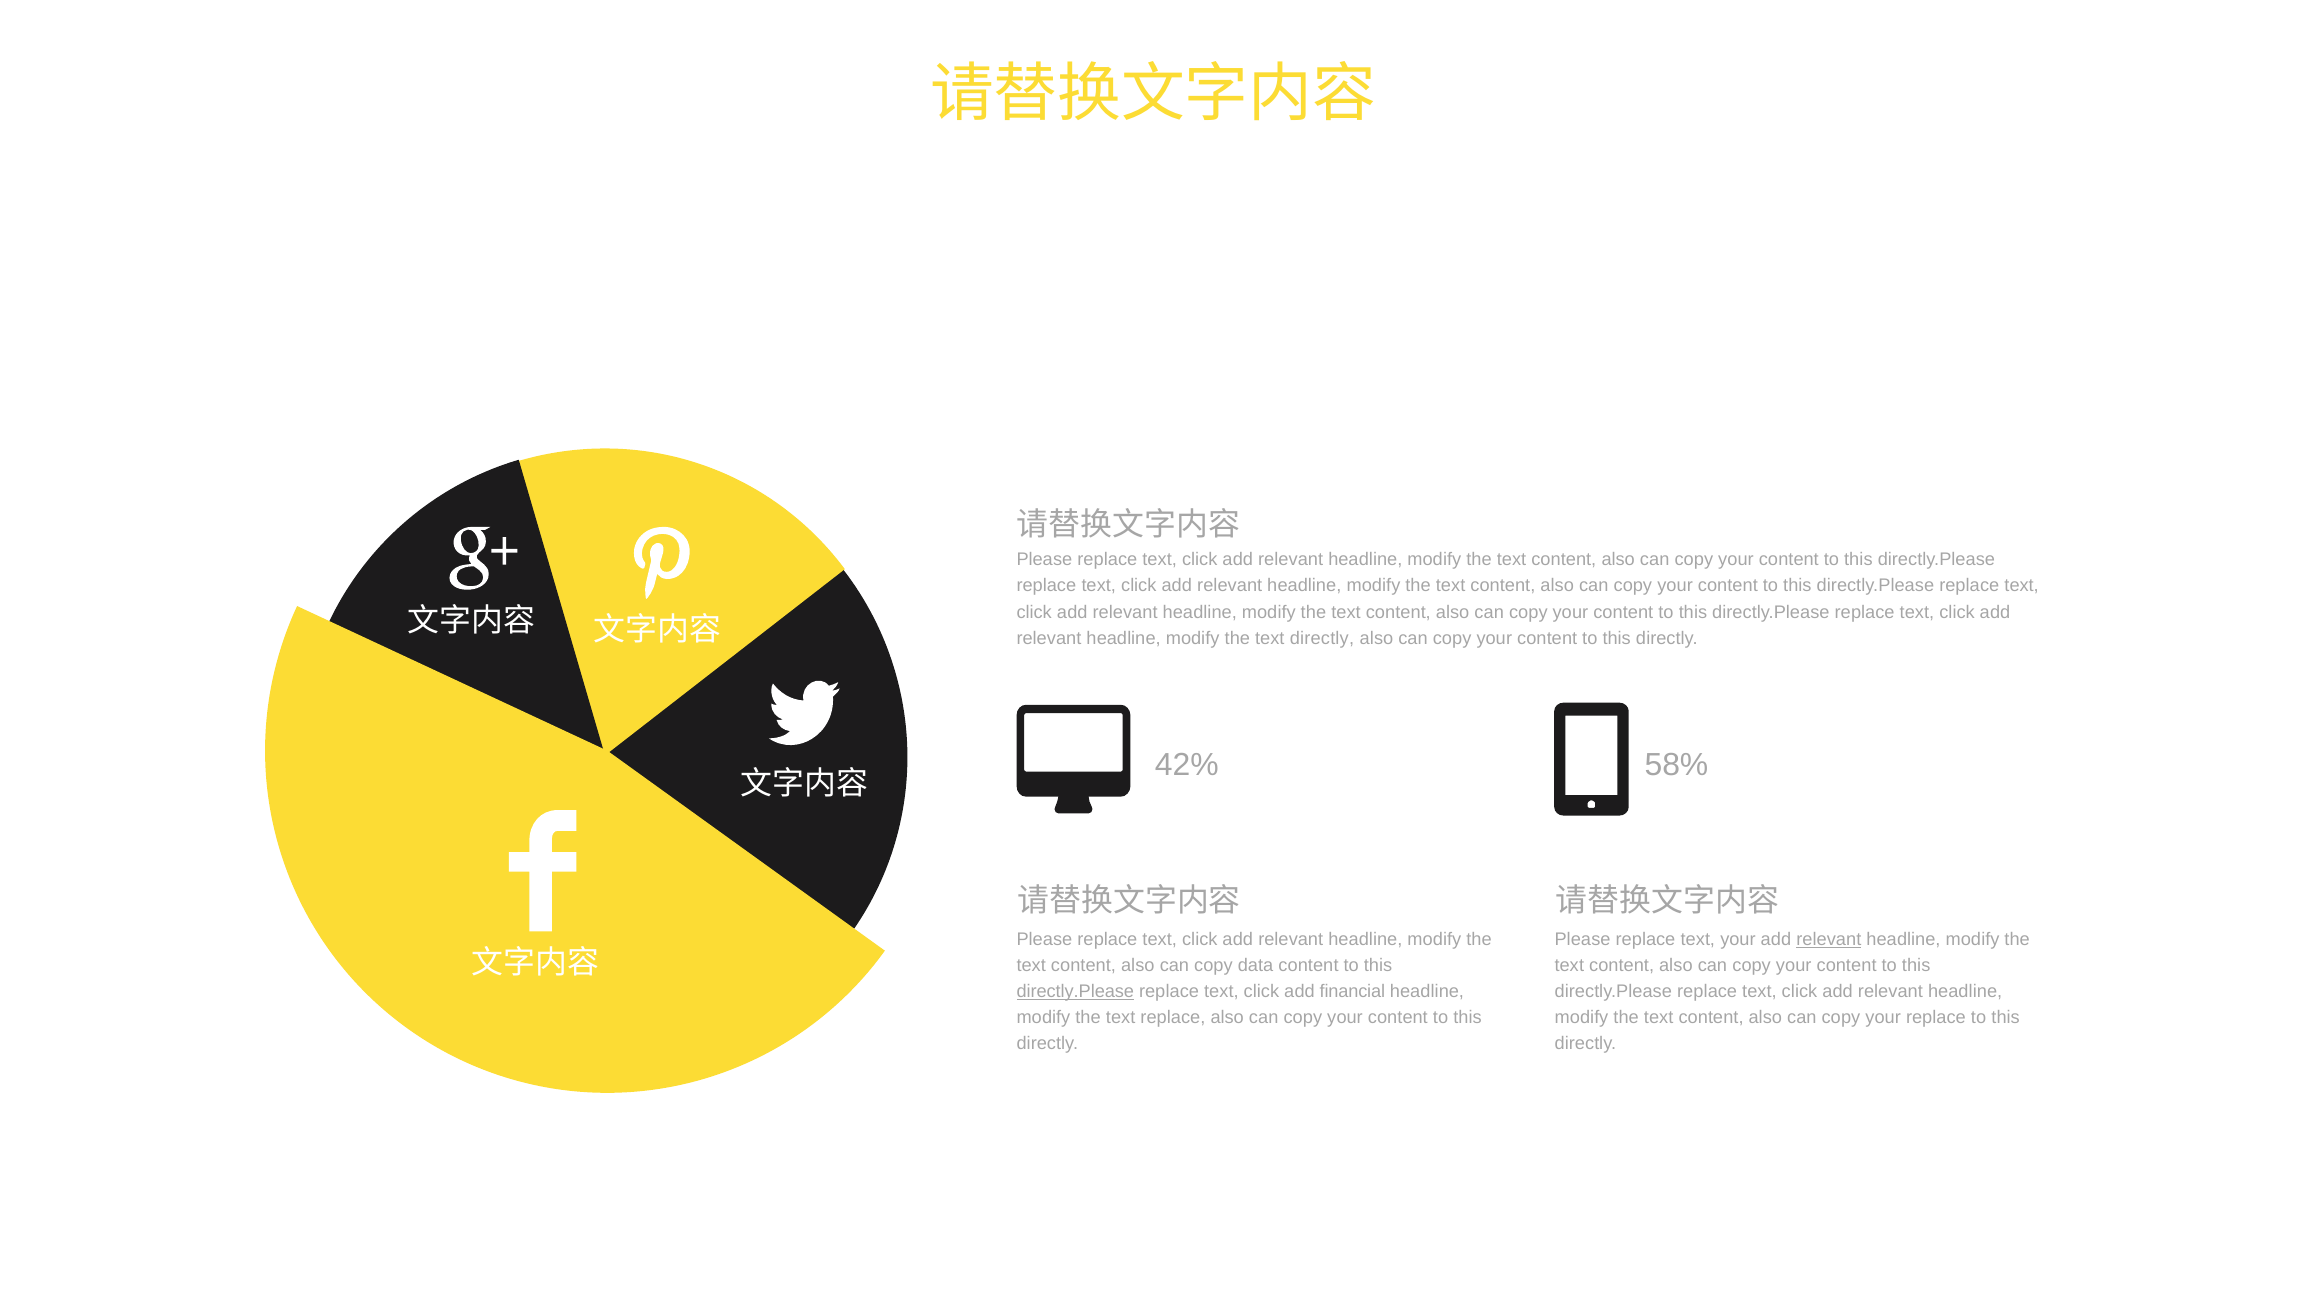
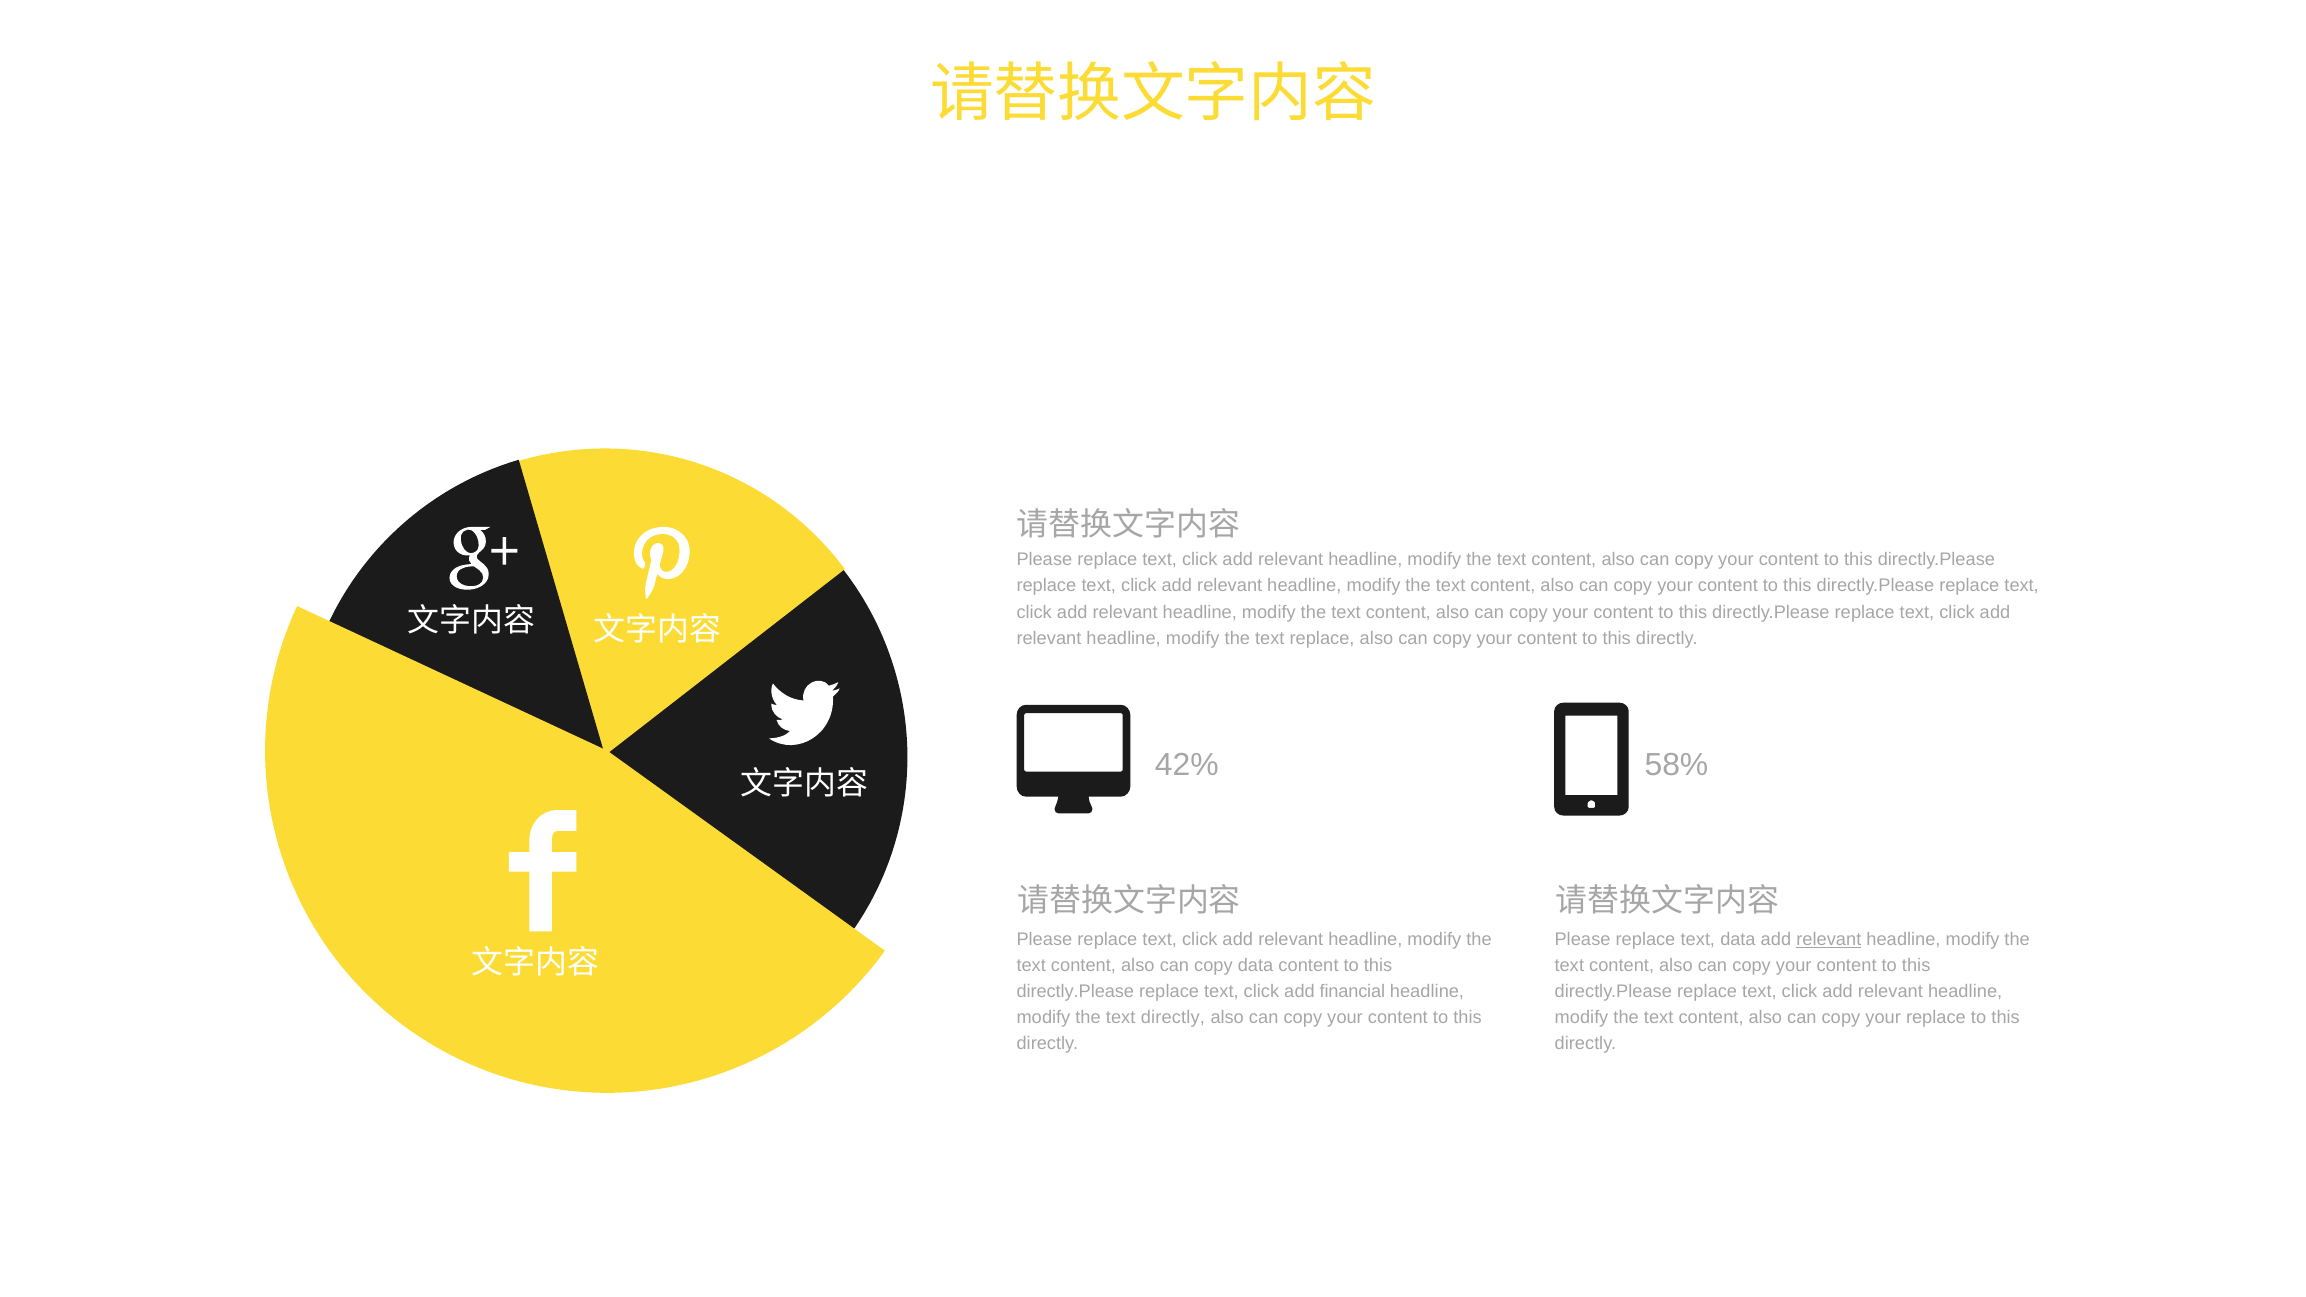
text directly: directly -> replace (1322, 638)
text your: your -> data (1738, 939)
directly.Please underline: present -> none (1075, 992)
text replace: replace -> directly (1173, 1018)
